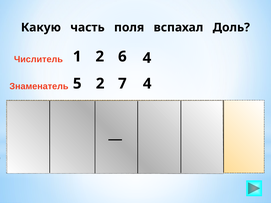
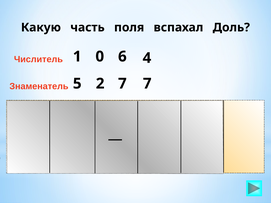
Числитель 2: 2 -> 0 (100, 57)
7 4: 4 -> 7 (147, 84)
